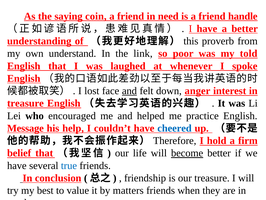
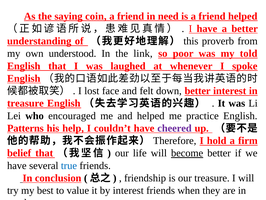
friend handle: handle -> helped (243, 16)
understand: understand -> understood (73, 53)
and underline: present -> none (129, 91)
down anger: anger -> better (198, 91)
Message: Message -> Patterns (25, 128)
cheered colour: blue -> purple (175, 128)
by matters: matters -> interest (128, 190)
